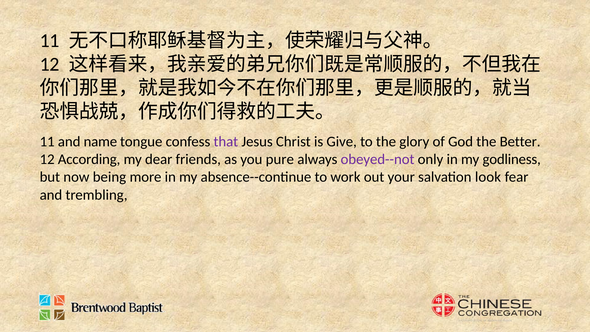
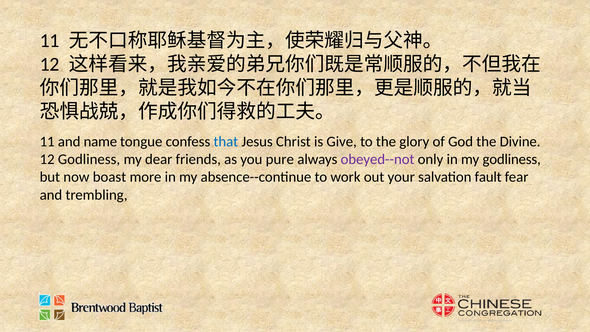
that colour: purple -> blue (226, 142)
Better: Better -> Divine (520, 142)
12 According: According -> Godliness (89, 159)
being: being -> boast (109, 177)
look: look -> fault (488, 177)
